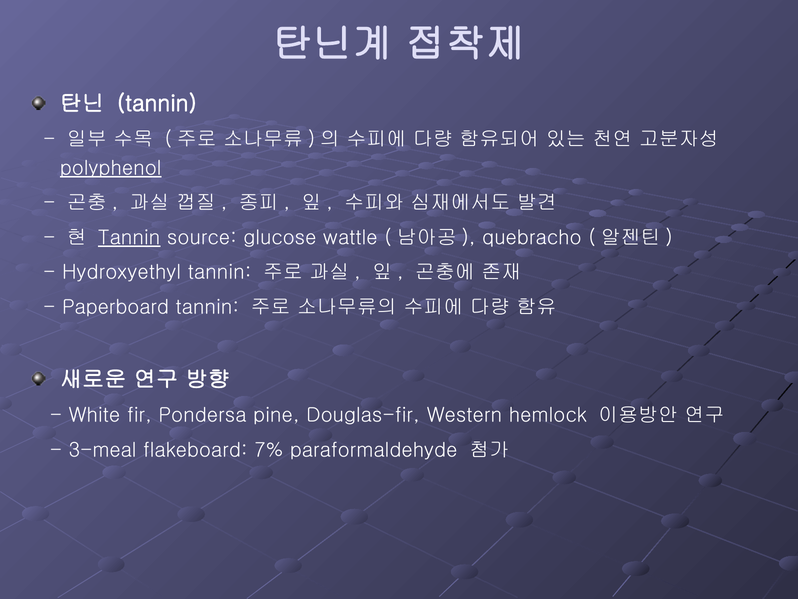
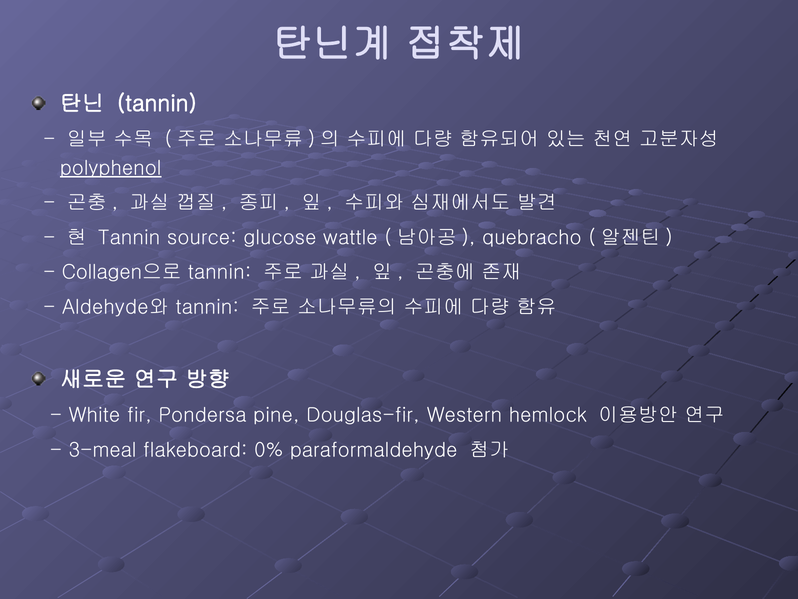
Tannin underline: present -> none (129, 237)
Hydroxyethyl: Hydroxyethyl -> Collagen으로 (122, 272)
Paperboard: Paperboard -> Aldehyde와 (115, 307)
7%: 7% -> 0% (269, 450)
